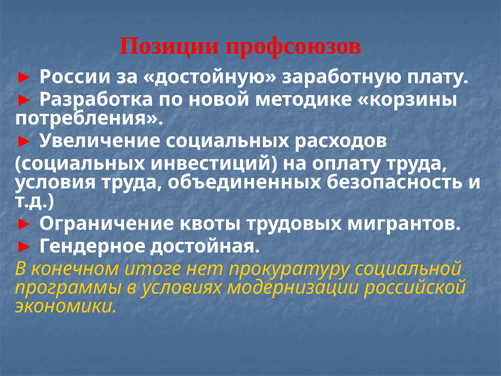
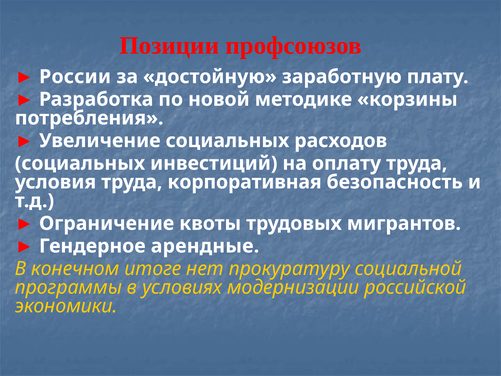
объединенных: объединенных -> корпоративная (245, 182)
достойная: достойная -> арендные (205, 246)
